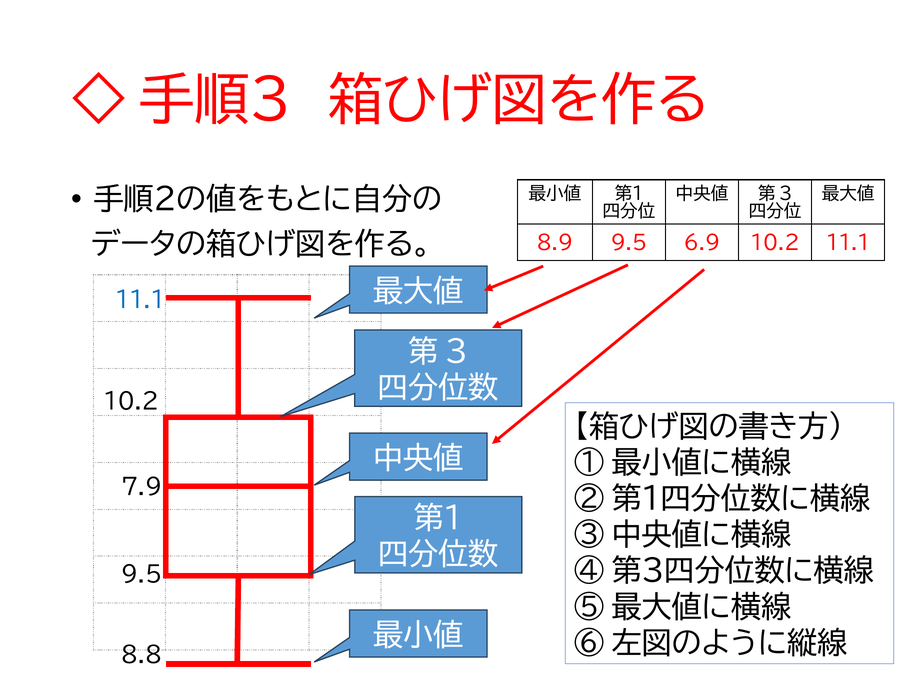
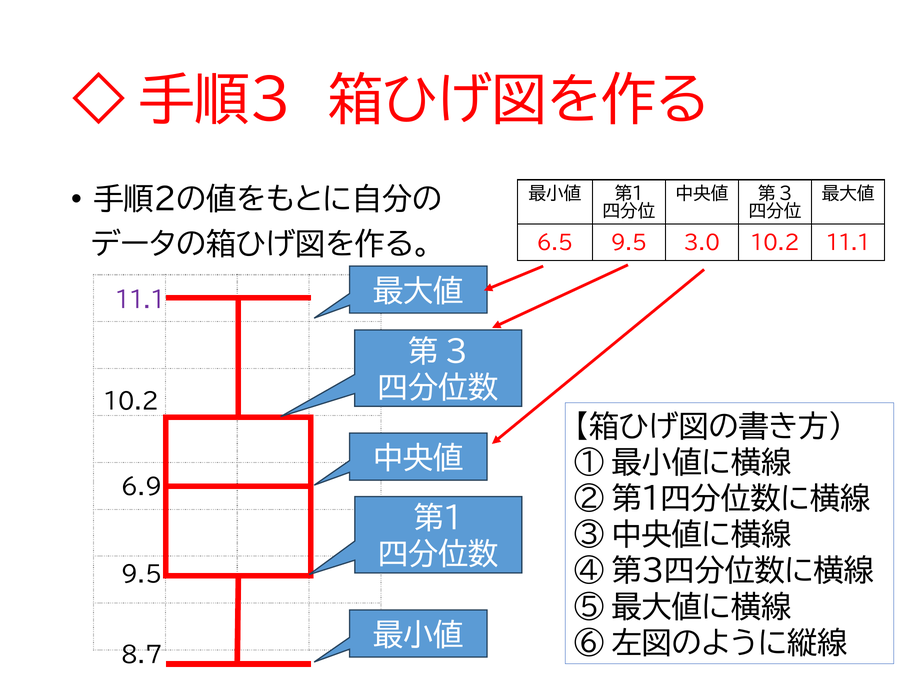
8.9: 8.9 -> 6.5 (555, 243)
6.9: 6.9 -> 3.0 (702, 243)
11.1 colour: blue -> purple (140, 301)
7.9: 7.9 -> 6.9 (142, 488)
8.8: 8.8 -> 8.7 (142, 656)
